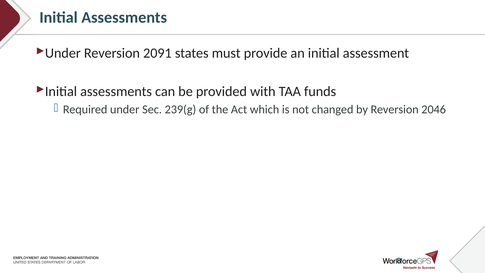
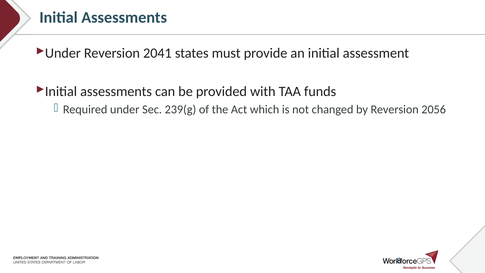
2091: 2091 -> 2041 (157, 53)
2046: 2046 -> 2056 (434, 109)
